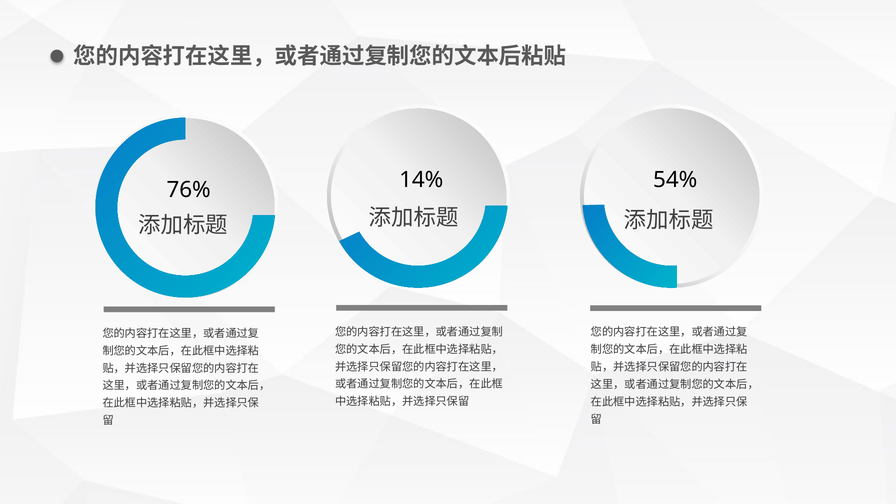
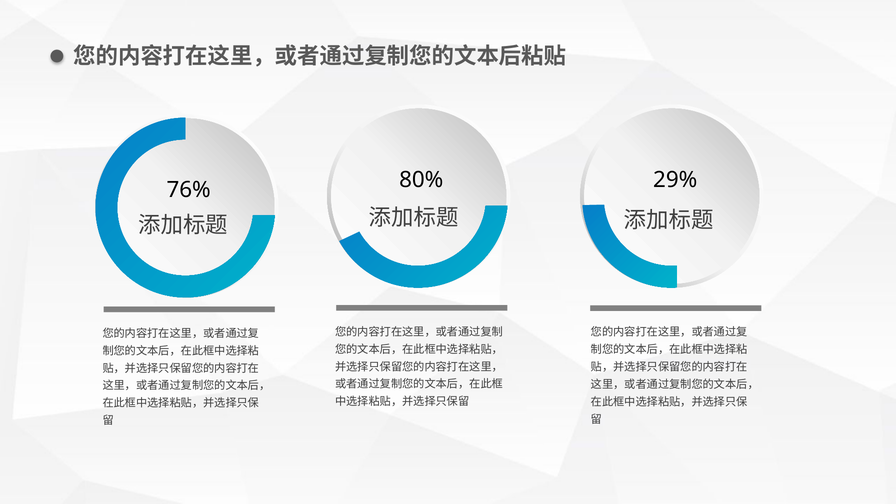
14%: 14% -> 80% (421, 180)
54%: 54% -> 29% (675, 180)
